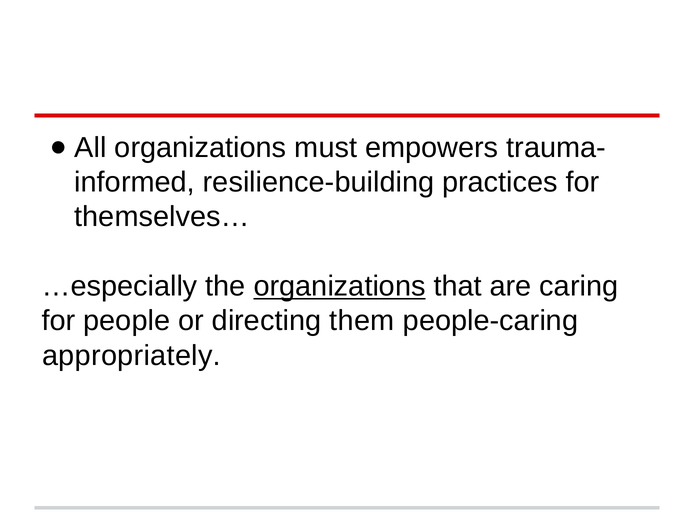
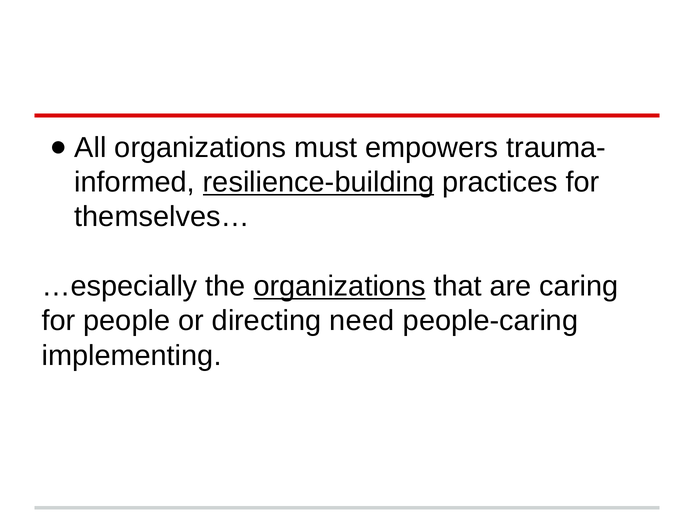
resilience-building underline: none -> present (319, 182)
them: them -> need (362, 321)
appropriately: appropriately -> implementing (132, 356)
